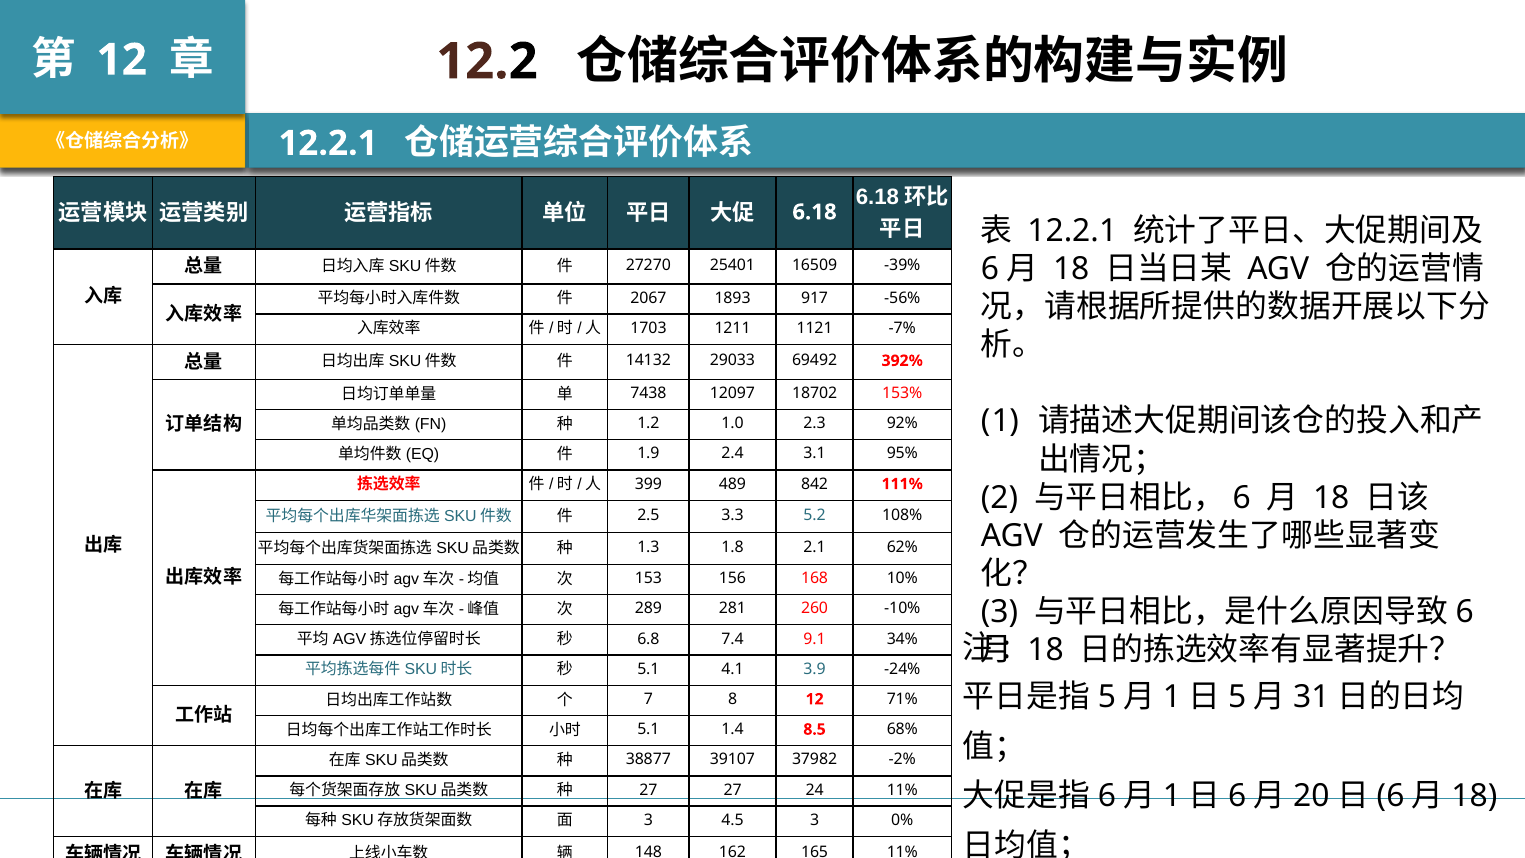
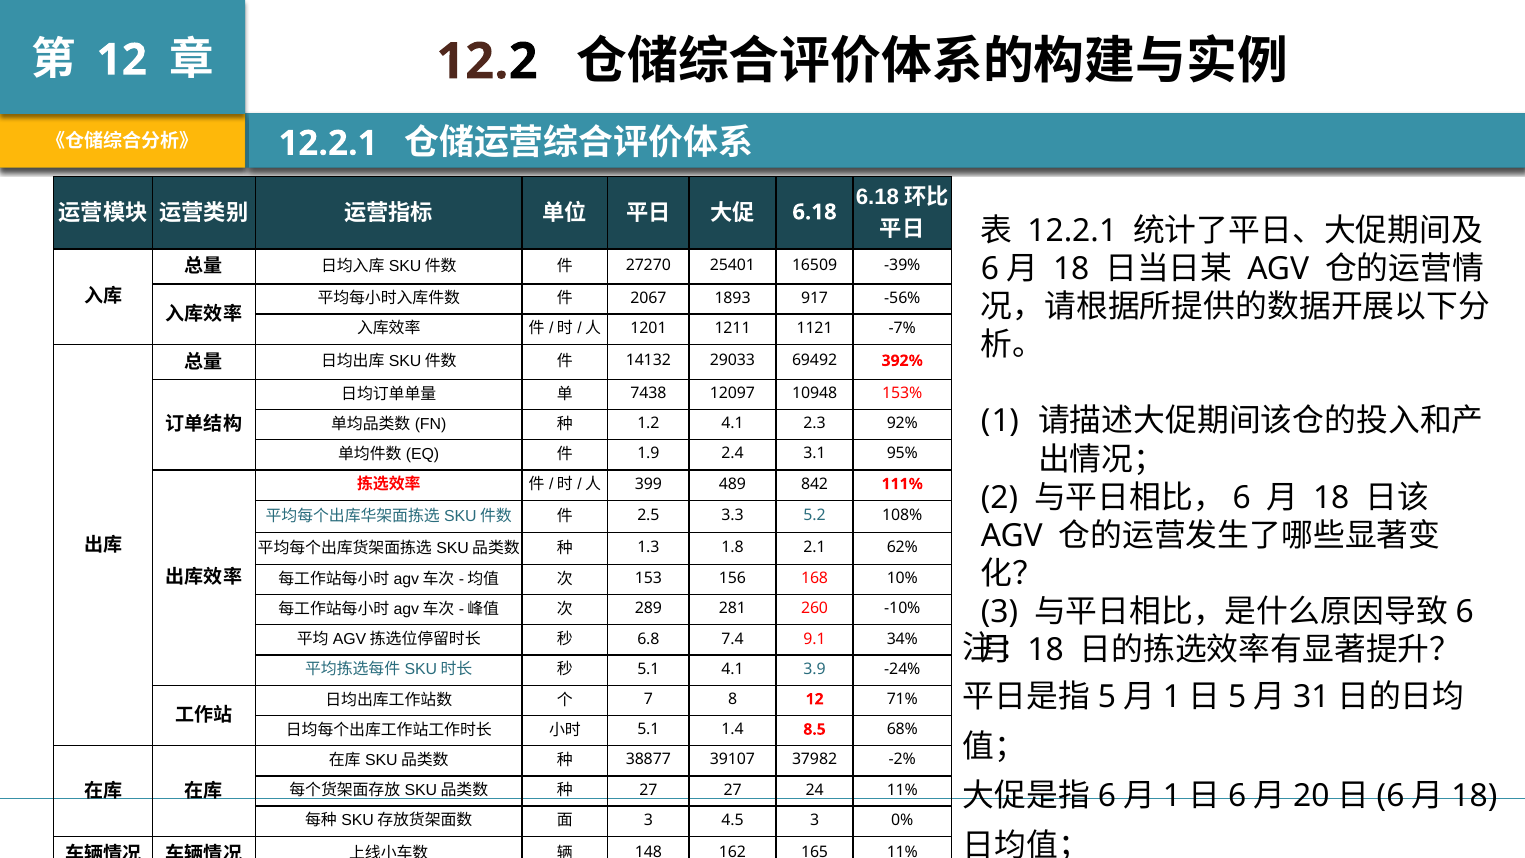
1703: 1703 -> 1201 (649, 328)
18702: 18702 -> 10948 (815, 393)
1.2 1.0: 1.0 -> 4.1 (733, 423)
